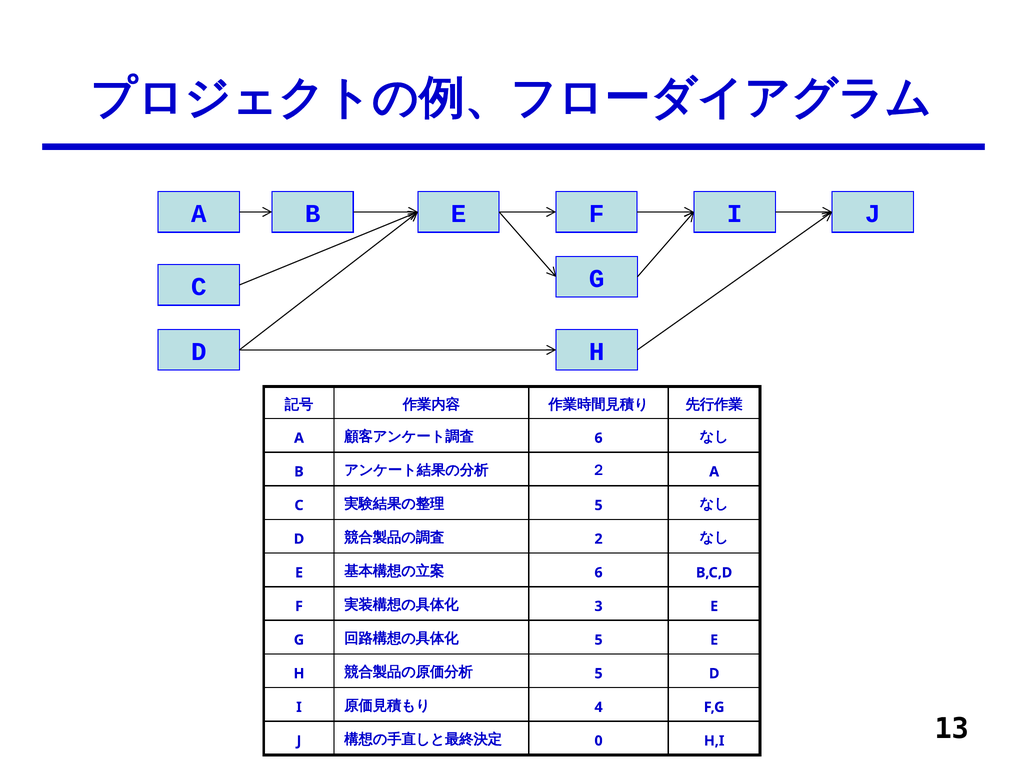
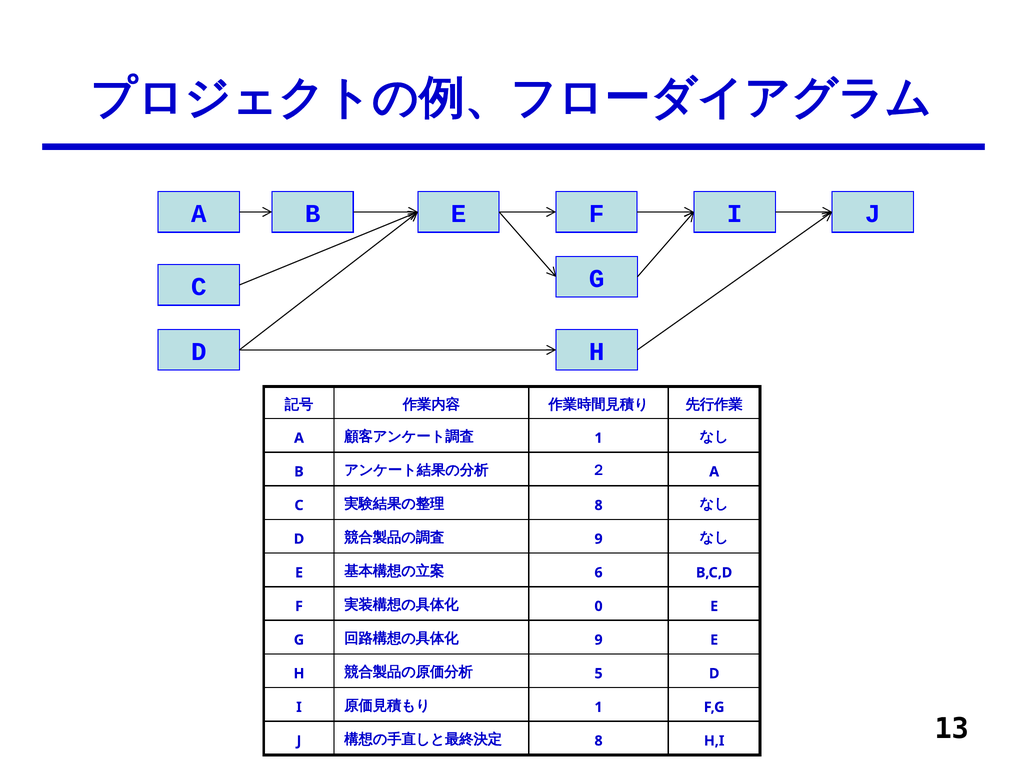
6: 6 -> 1 (599, 438)
5: 5 -> 8 (599, 506)
2: 2 -> 9 (599, 539)
3: 3 -> 0 (599, 606)
5: 5 -> 9 (599, 640)
4: 4 -> 1 (599, 707)
0: 0 -> 8 (599, 741)
